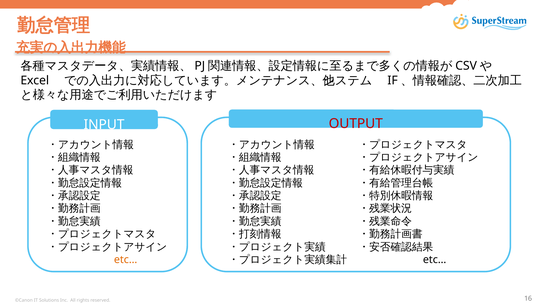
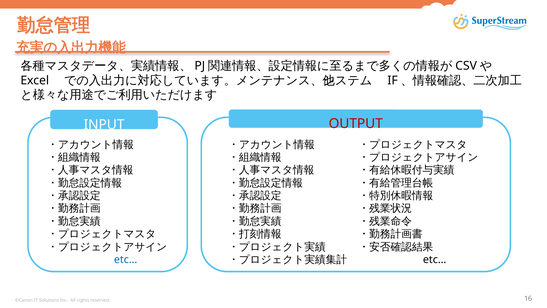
etc… colour: orange -> blue (126, 259)
